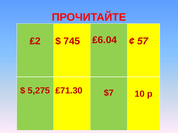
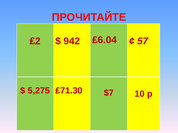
745: 745 -> 942 (72, 41)
